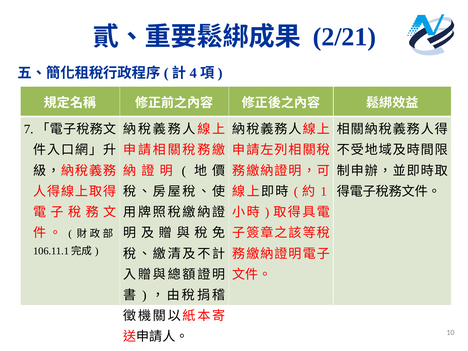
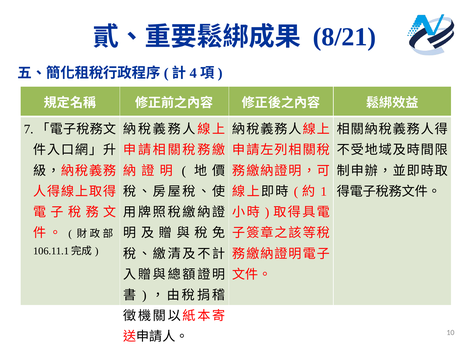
2/21: 2/21 -> 8/21 (344, 37)
